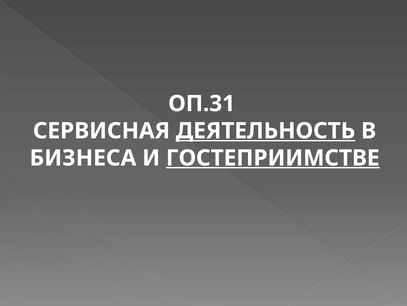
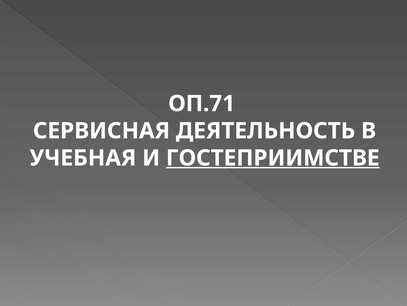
ОП.31: ОП.31 -> ОП.71 (202, 103)
ДЕЯТЕЛЬНОСТЬ underline: present -> none (266, 131)
БИЗНЕСА: БИЗНЕСА -> УЧЕБНАЯ (83, 158)
